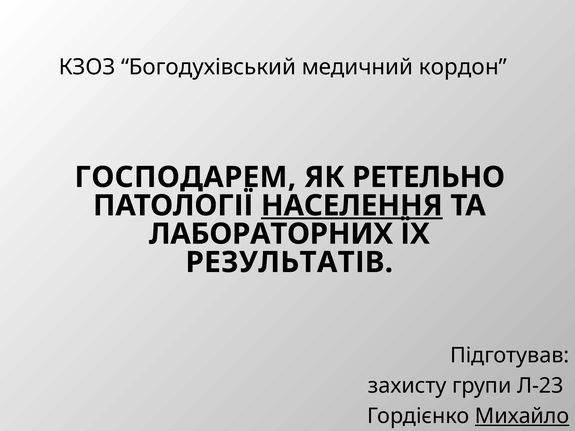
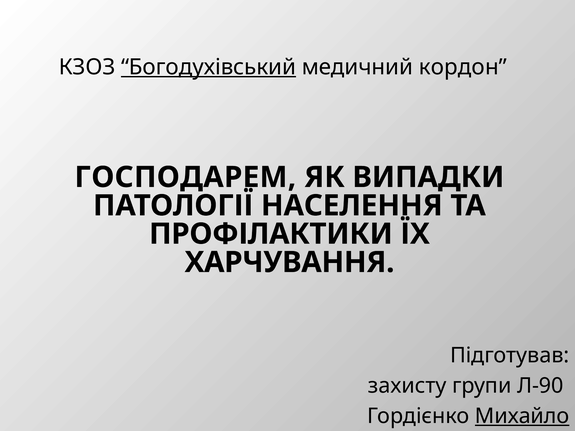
Богодухівський underline: none -> present (208, 67)
РЕТЕЛЬНО: РЕТЕЛЬНО -> ВИПАДКИ (428, 177)
НАСЕЛЕННЯ underline: present -> none (352, 206)
ЛАБОРАТОРНИХ: ЛАБОРАТОРНИХ -> ПРОФІЛАКТИКИ (271, 234)
РЕЗУЛЬТАТІВ: РЕЗУЛЬТАТІВ -> ХАРЧУВАННЯ (290, 262)
Л-23: Л-23 -> Л-90 (540, 386)
